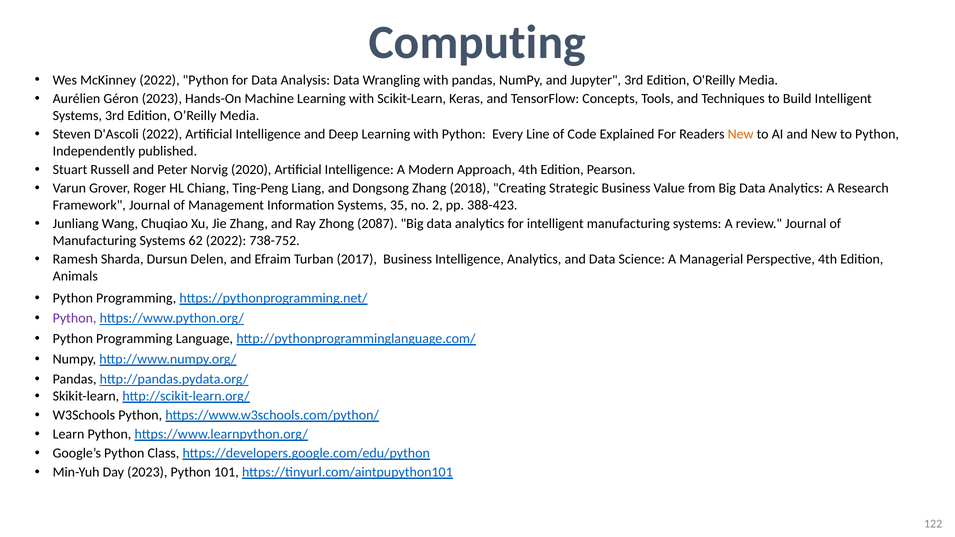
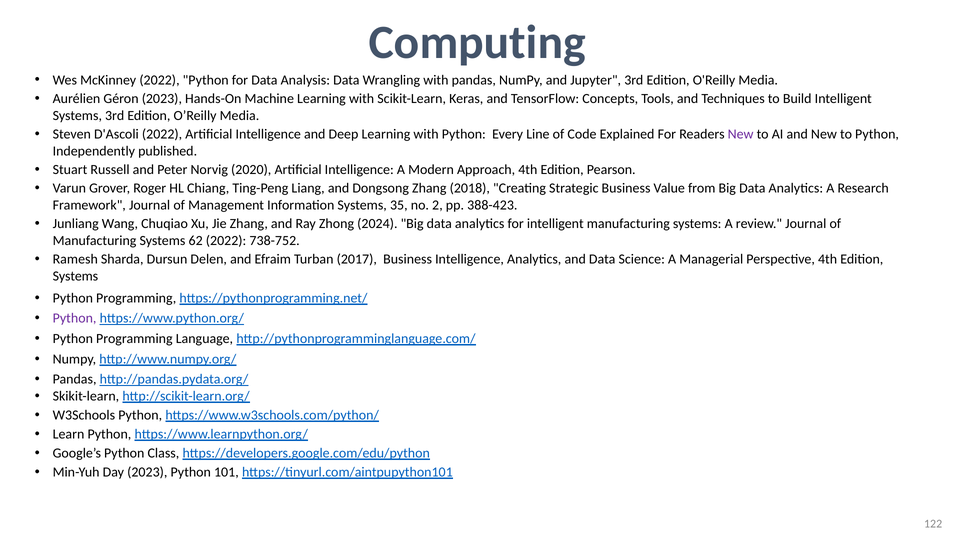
New colour: orange -> purple (741, 134)
2087: 2087 -> 2024 (377, 224)
Animals: Animals -> Systems (75, 276)
